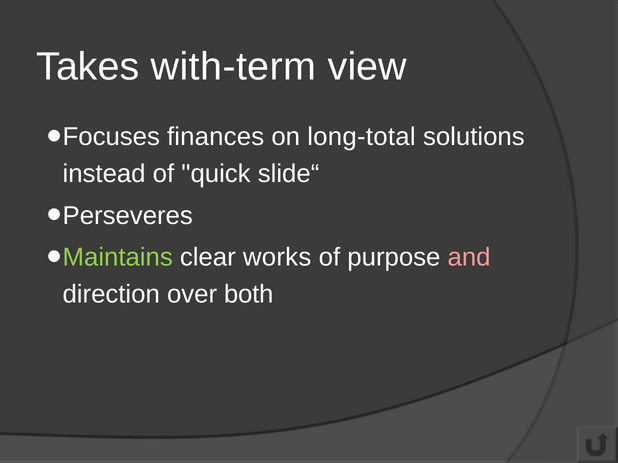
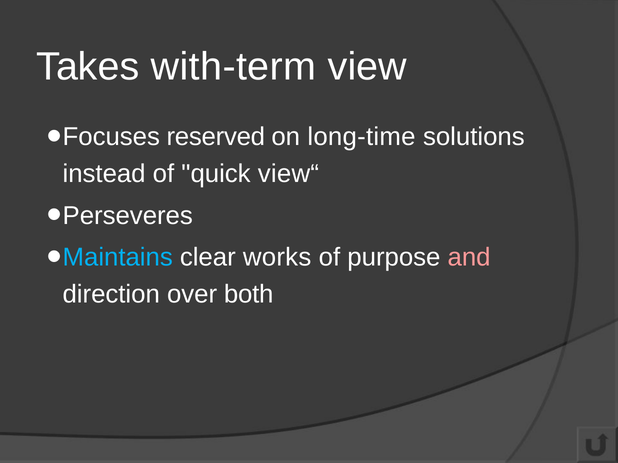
finances: finances -> reserved (216, 137)
long-total: long-total -> long-time (361, 137)
slide“: slide“ -> view“ (288, 174)
Maintains colour: light green -> light blue (118, 258)
